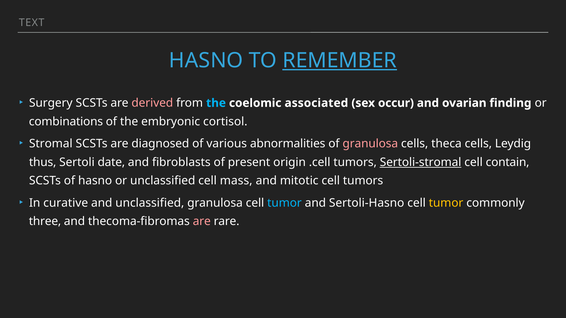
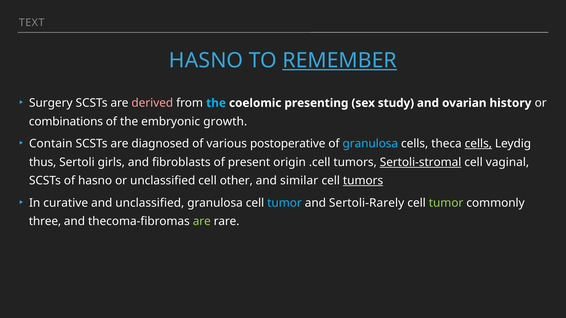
associated: associated -> presenting (316, 103)
occur: occur -> study (396, 103)
finding: finding -> history (510, 103)
cortisol: cortisol -> growth (225, 122)
Stromal: Stromal -> Contain (51, 144)
abnormalities: abnormalities -> postoperative (288, 144)
granulosa colour: pink -> light blue (370, 144)
cells underline: none -> present (478, 144)
date: date -> girls (111, 162)
contain: contain -> vaginal (507, 162)
mass: mass -> other (236, 181)
mitotic: mitotic -> similar (299, 181)
tumors underline: none -> present (363, 181)
Sertoli-Hasno: Sertoli-Hasno -> Sertoli-Rarely (367, 203)
tumor colour: yellow -> light green (446, 203)
are colour: pink -> light green (202, 222)
